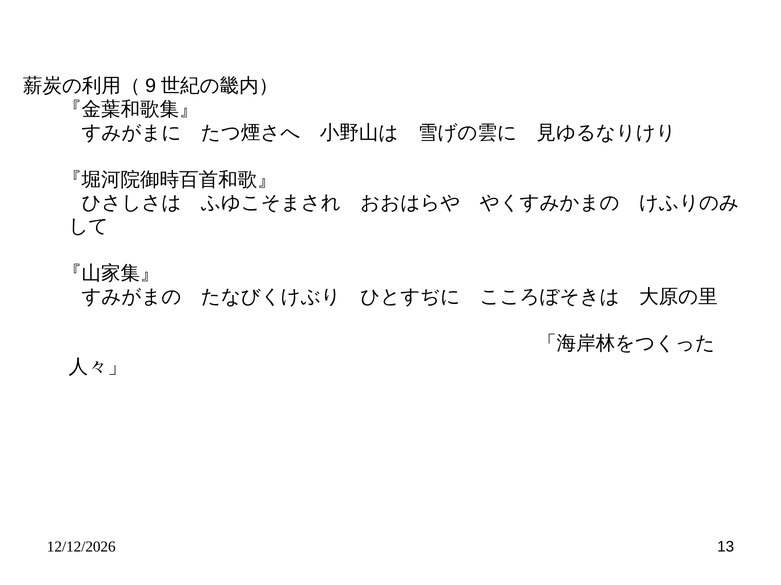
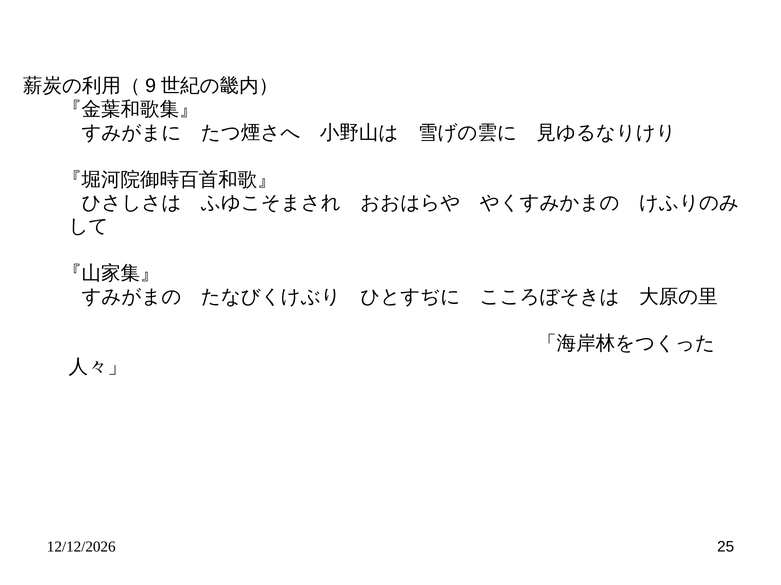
13: 13 -> 25 (726, 547)
